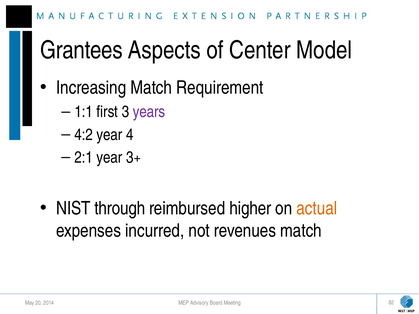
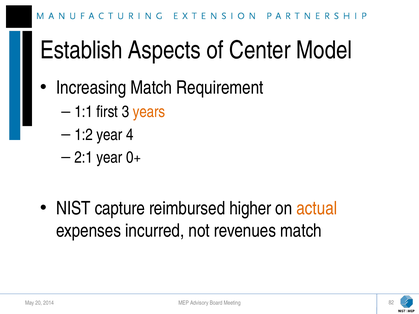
Grantees: Grantees -> Establish (81, 50)
years colour: purple -> orange (149, 112)
4:2: 4:2 -> 1:2 (84, 135)
3+: 3+ -> 0+ (134, 158)
through: through -> capture (120, 209)
